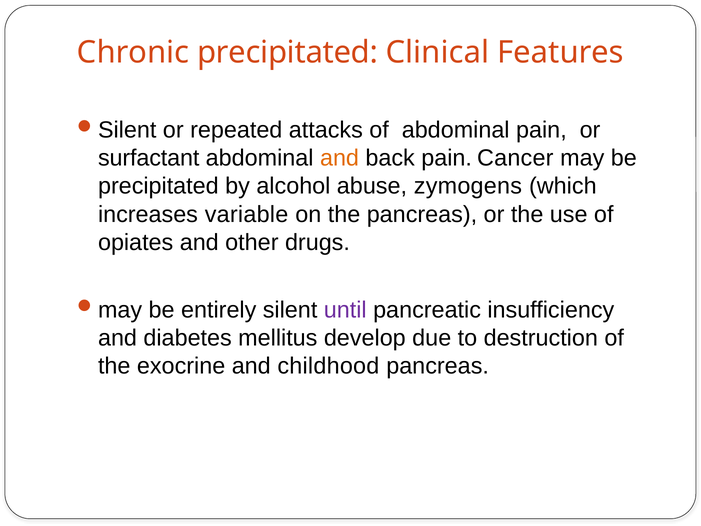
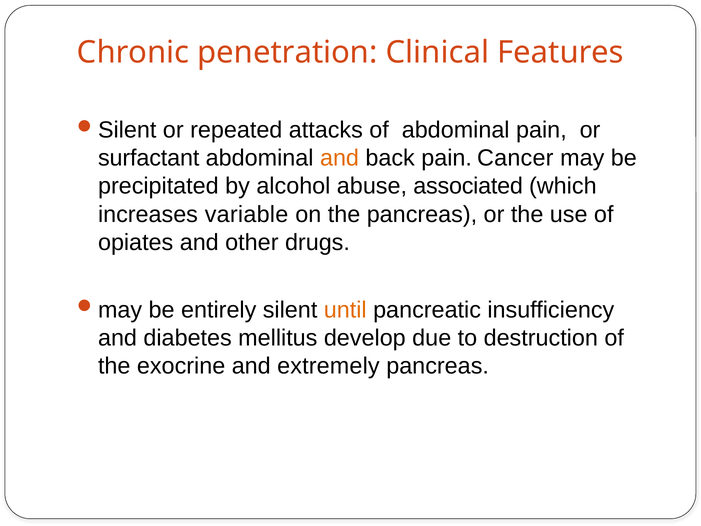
Chronic precipitated: precipitated -> penetration (287, 52)
zymogens: zymogens -> associated (468, 186)
until colour: purple -> orange (345, 310)
childhood: childhood -> extremely (328, 366)
